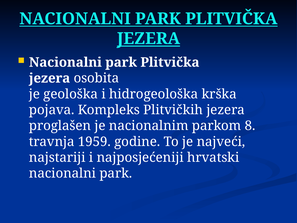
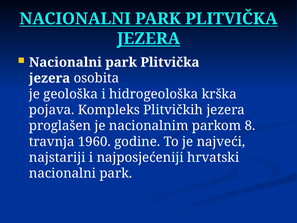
1959: 1959 -> 1960 (94, 142)
